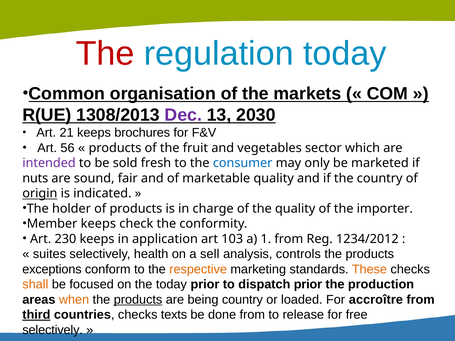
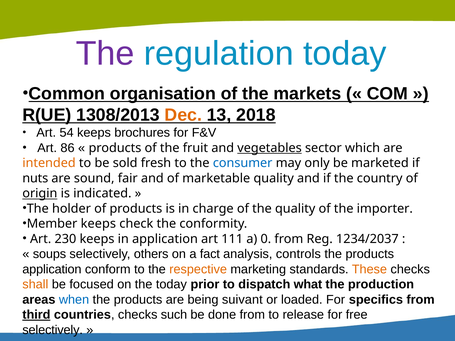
The colour: red -> purple (105, 54)
Dec colour: purple -> orange (183, 115)
2030: 2030 -> 2018 (256, 115)
21: 21 -> 54 (67, 133)
56: 56 -> 86 (68, 148)
vegetables underline: none -> present (270, 148)
intended colour: purple -> orange (49, 163)
103: 103 -> 111 (232, 239)
1: 1 -> 0 (266, 239)
1234/2012: 1234/2012 -> 1234/2037 (367, 239)
suites: suites -> soups (50, 254)
health: health -> others (151, 254)
sell: sell -> fact (210, 254)
exceptions: exceptions -> application (52, 269)
dispatch prior: prior -> what (308, 285)
when colour: orange -> blue (74, 300)
products underline: present -> none (138, 300)
being country: country -> suivant (242, 300)
accroître: accroître -> specifics (376, 300)
texts: texts -> such (174, 315)
